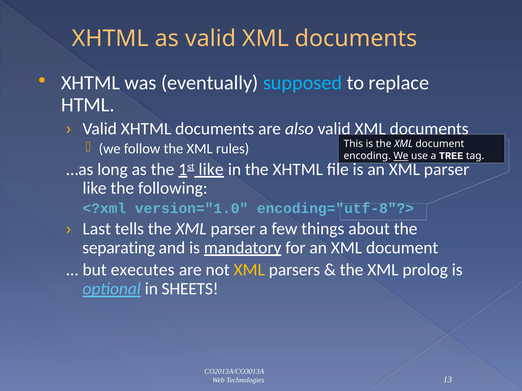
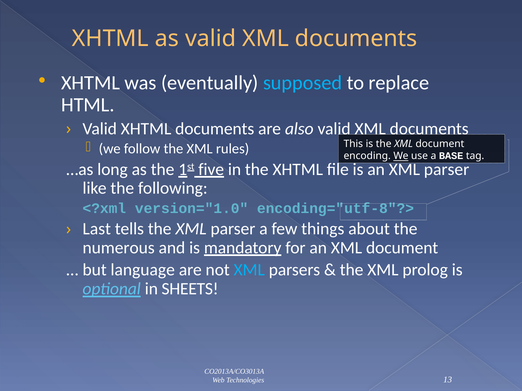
TREE: TREE -> BASE (451, 156)
1st like: like -> five (211, 170)
separating: separating -> numerous (119, 248)
executes: executes -> language (143, 270)
XML colour: yellow -> light blue (249, 270)
